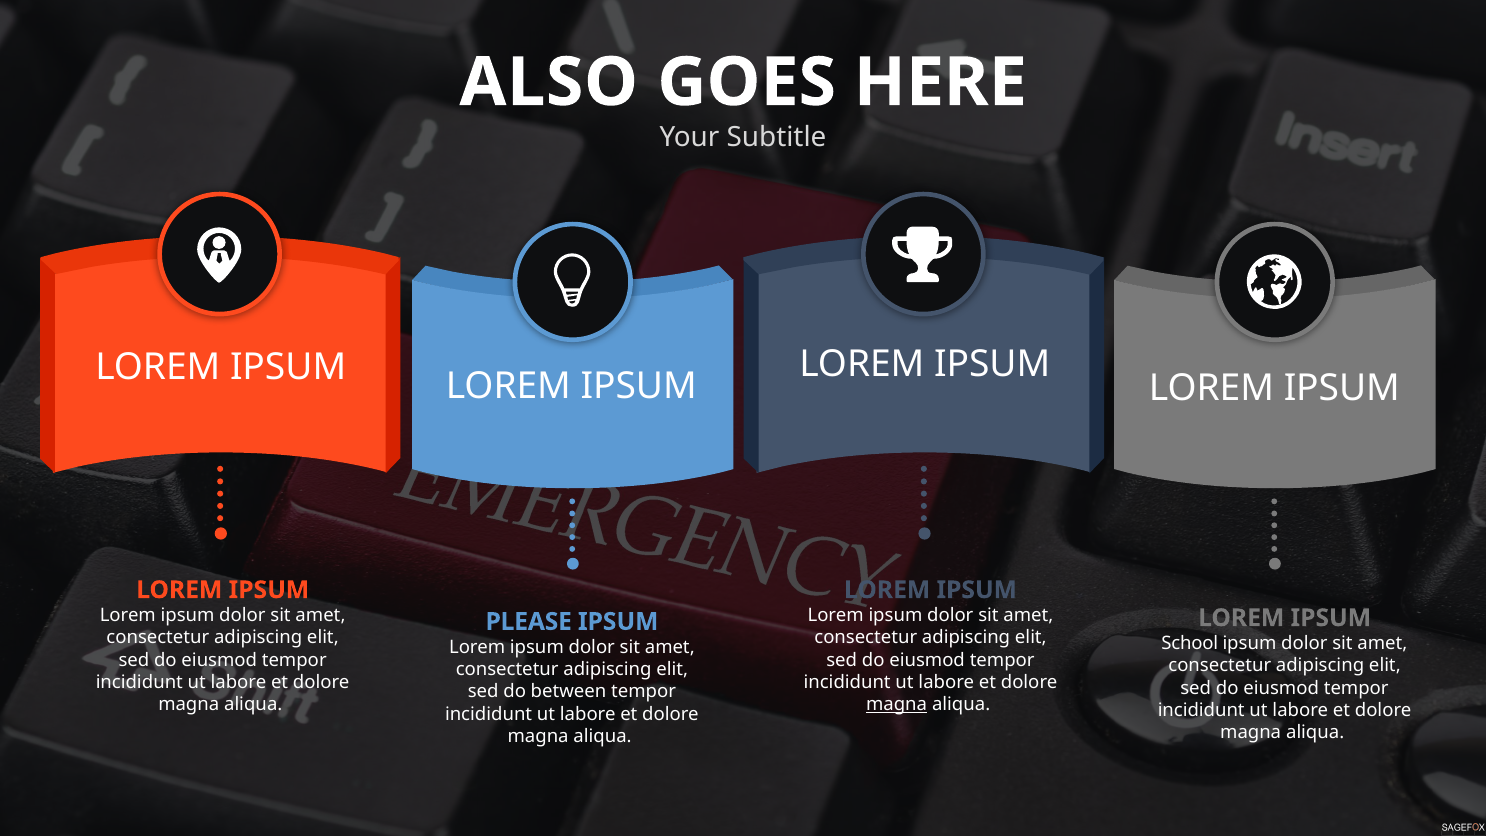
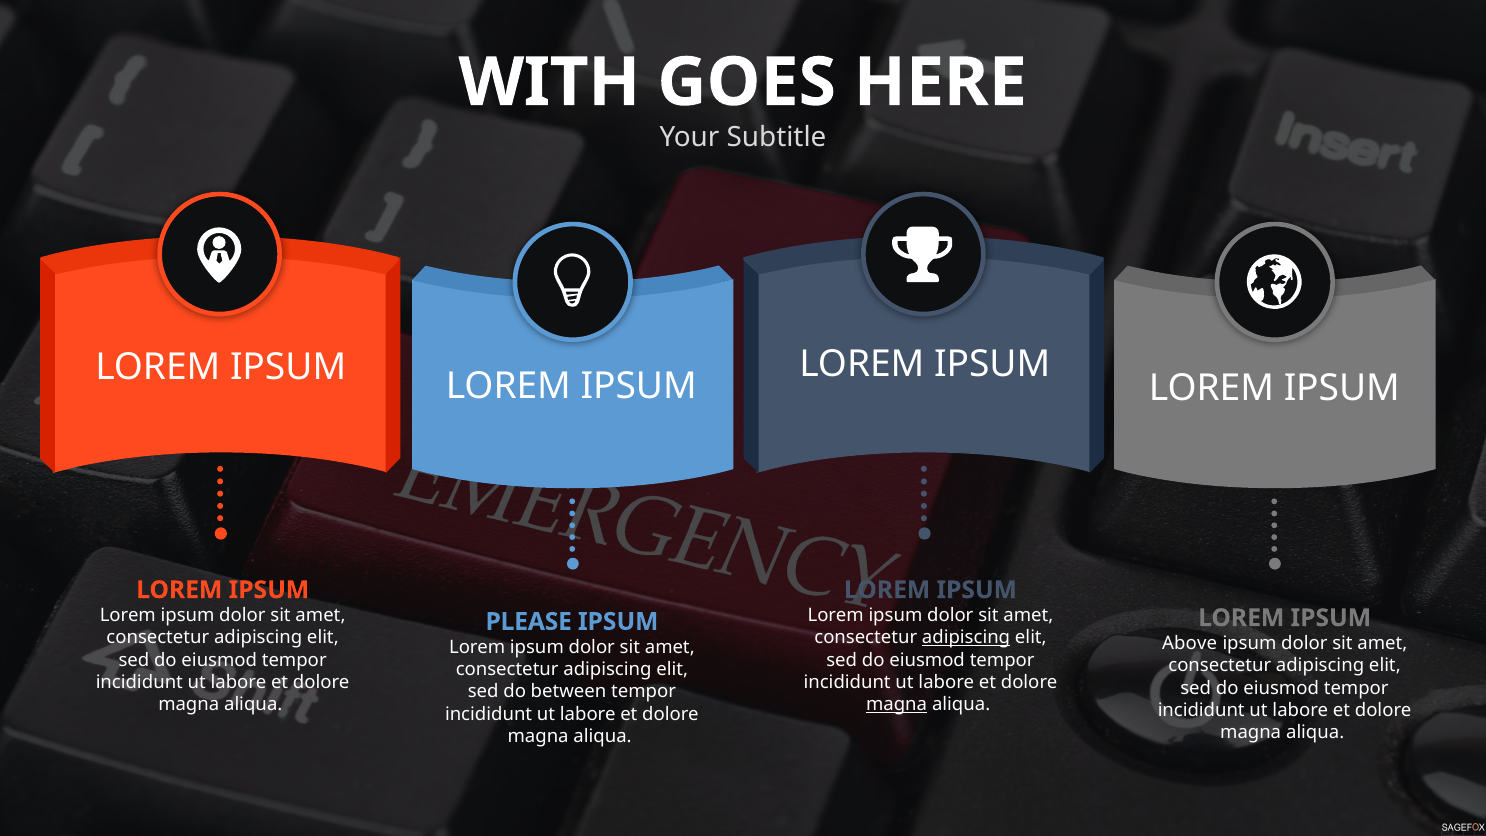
ALSO: ALSO -> WITH (549, 83)
adipiscing underline: none -> present (966, 638)
School: School -> Above (1190, 643)
